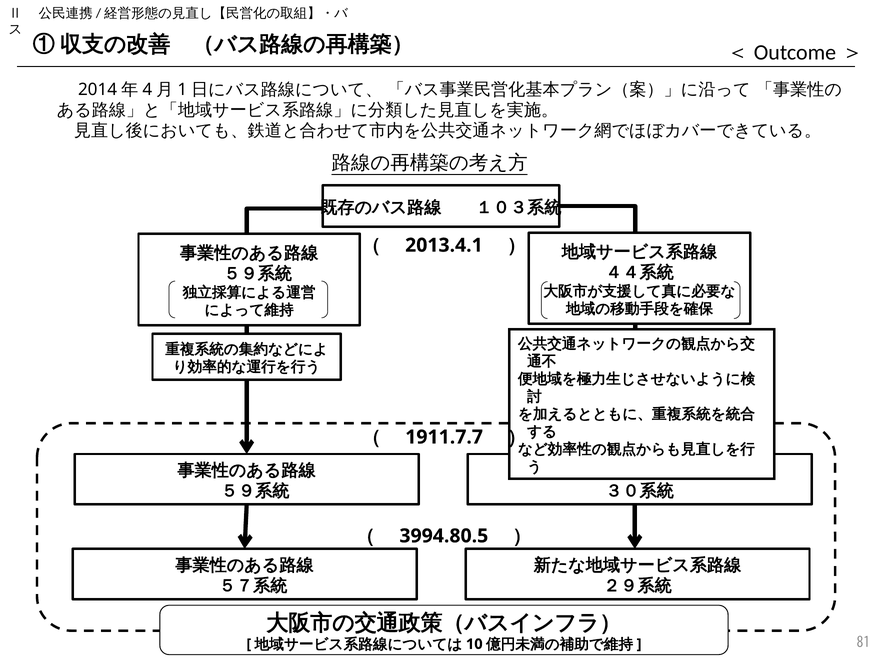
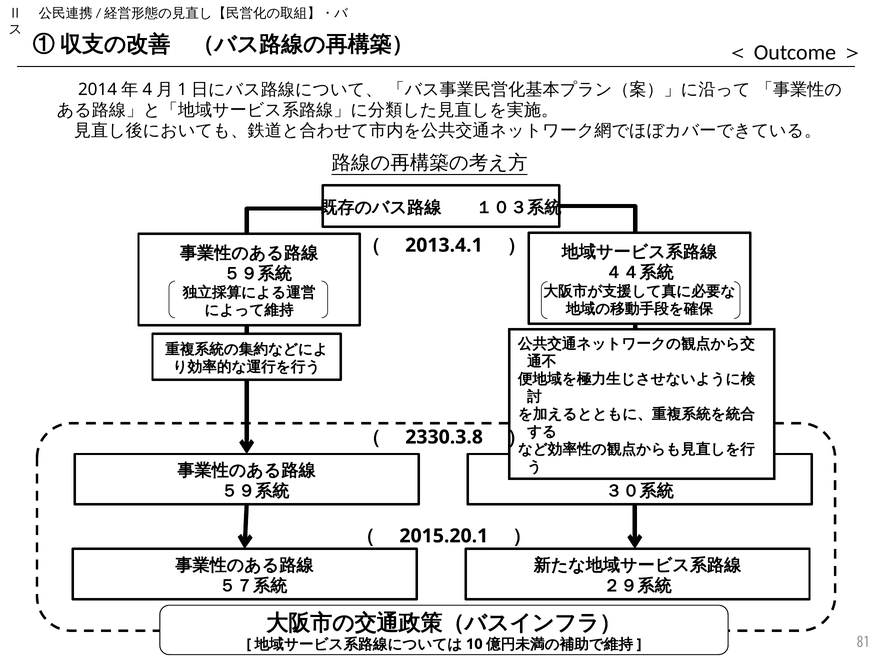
1911.7.7: 1911.7.7 -> 2330.3.8 (444, 437)
3994.80.5: 3994.80.5 -> 2015.20.1 (444, 536)
